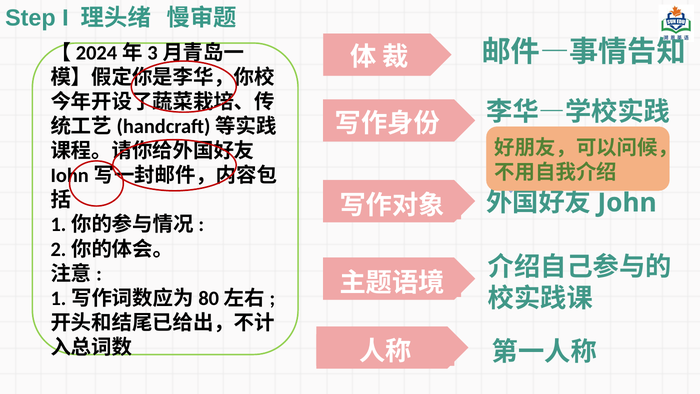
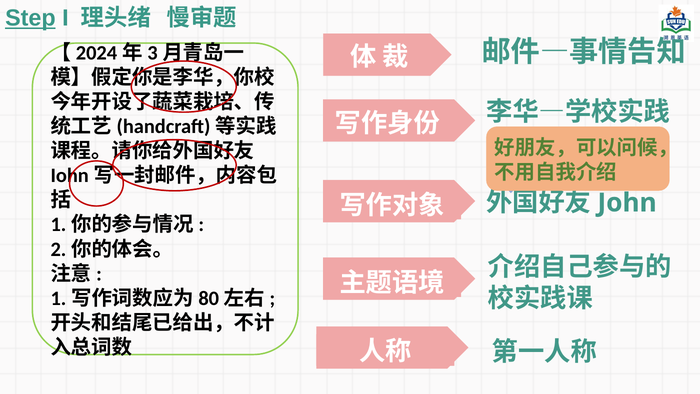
Step underline: none -> present (30, 18)
